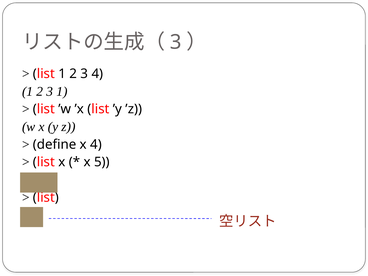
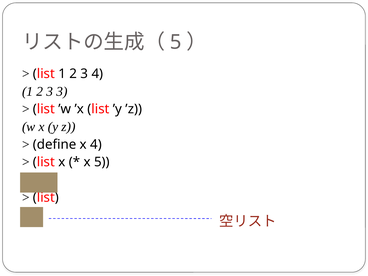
3: 3 -> 5 (176, 42)
3 1: 1 -> 3 (62, 91)
